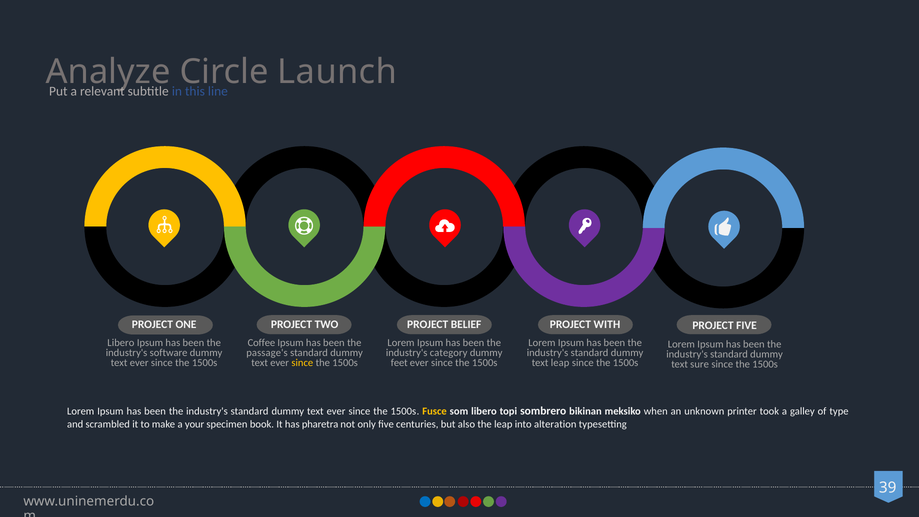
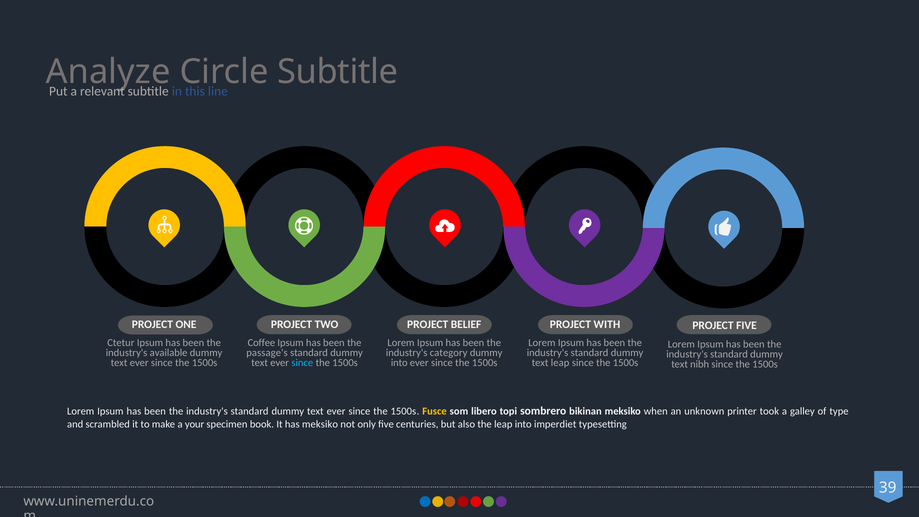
Launch: Launch -> Subtitle (338, 72)
Libero: Libero -> Ctetur (121, 343)
software: software -> available (169, 353)
since colour: yellow -> light blue (302, 363)
feet: feet -> into (399, 363)
sure: sure -> nibh (700, 364)
has pharetra: pharetra -> meksiko (320, 424)
alteration: alteration -> imperdiet (555, 424)
